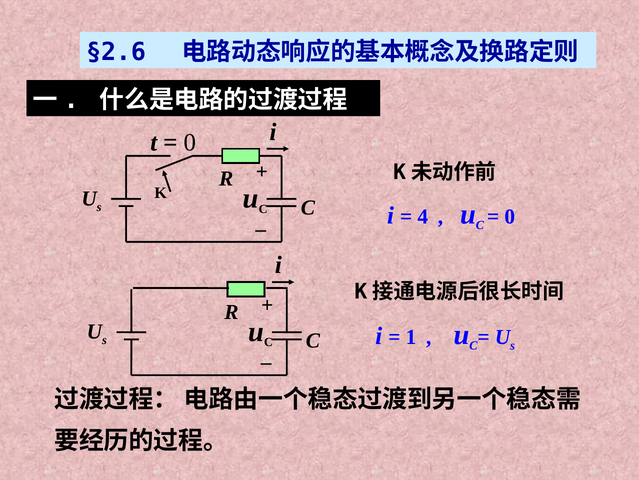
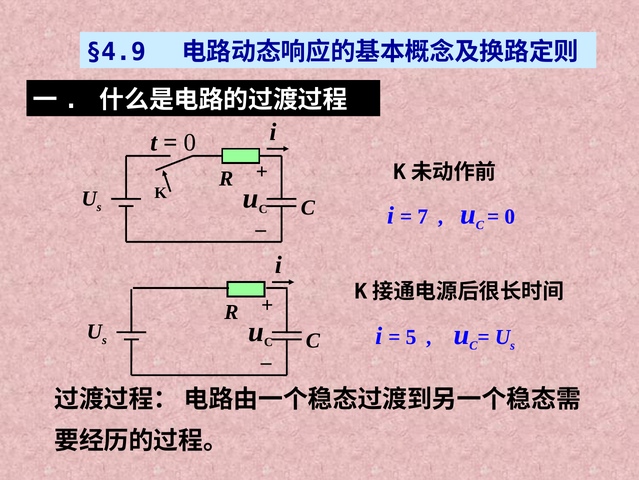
§2.6: §2.6 -> §4.9 (116, 52)
4: 4 -> 7 (423, 216)
1: 1 -> 5 (411, 337)
